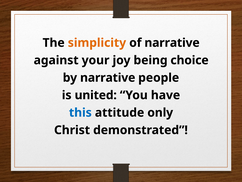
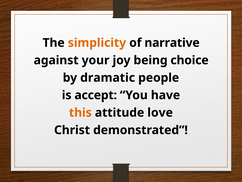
by narrative: narrative -> dramatic (108, 78)
united: united -> accept (96, 95)
this colour: blue -> orange (80, 112)
only: only -> love (160, 112)
